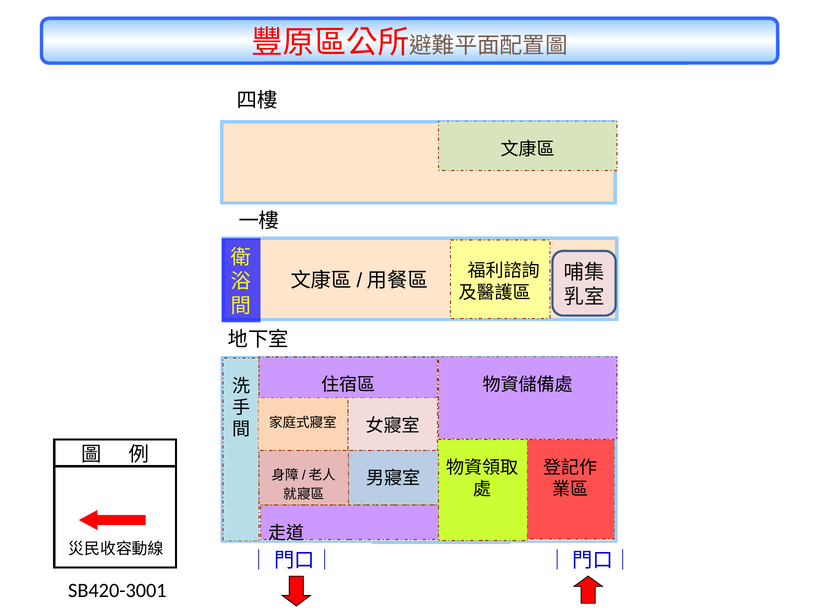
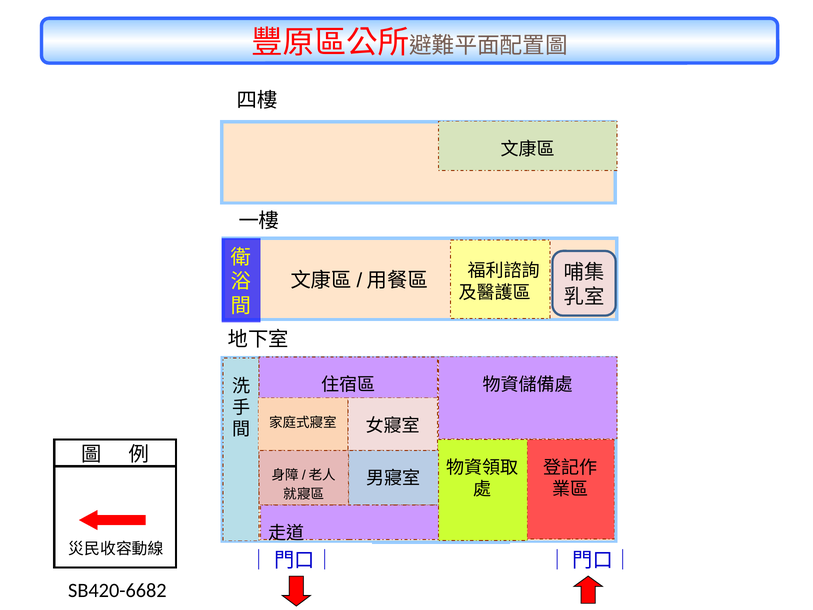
SB420-3001: SB420-3001 -> SB420-6682 (117, 591)
